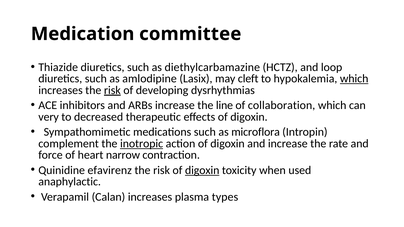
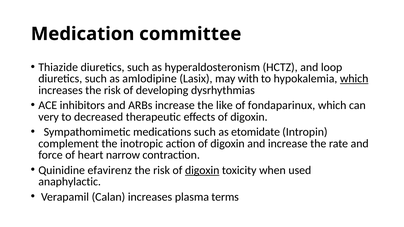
diethylcarbamazine: diethylcarbamazine -> hyperaldosteronism (212, 67)
cleft: cleft -> with (248, 79)
risk underline: present -> none (112, 90)
line: line -> like (224, 105)
collaboration: collaboration -> fondaparinux (282, 105)
microflora: microflora -> etomidate (256, 132)
inotropic underline: present -> none (142, 144)
types: types -> terms (225, 197)
